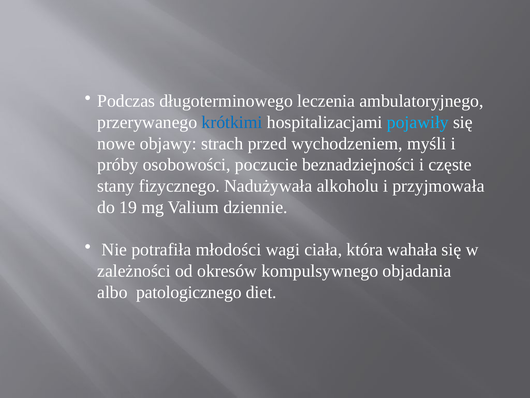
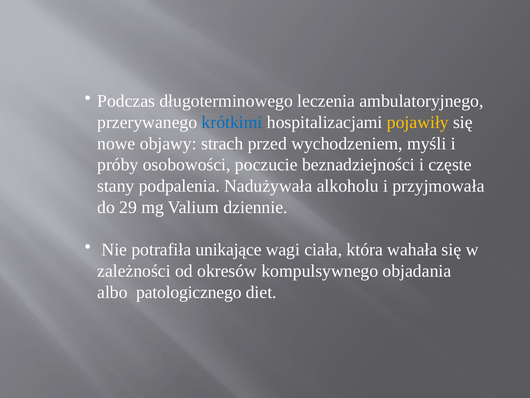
pojawiły colour: light blue -> yellow (418, 122)
fizycznego: fizycznego -> podpalenia (179, 186)
19: 19 -> 29 (128, 207)
młodości: młodości -> unikające (229, 249)
